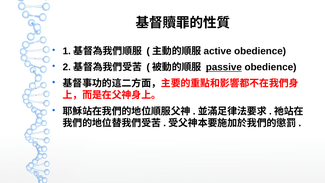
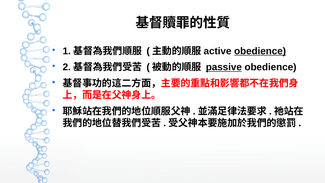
obedience underline: none -> present (260, 51)
